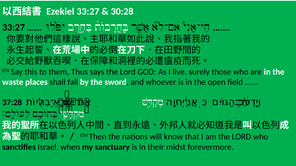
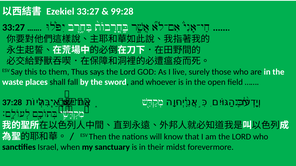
30:28: 30:28 -> 99:28 (122, 11)
